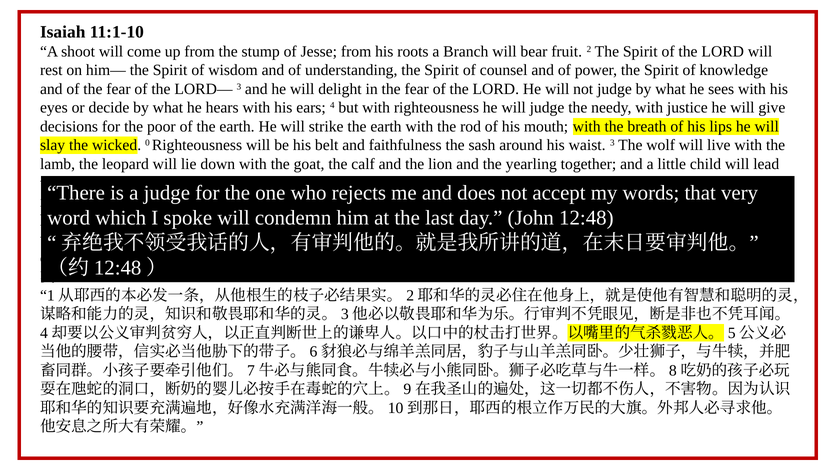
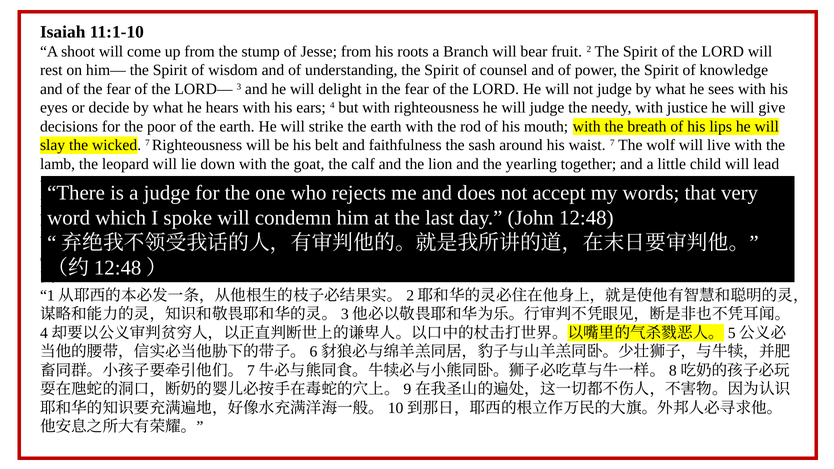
wicked 0: 0 -> 7 (147, 143)
waist 3: 3 -> 7 (612, 143)
